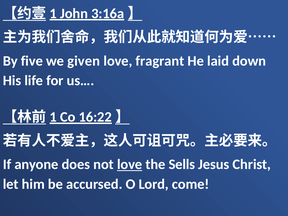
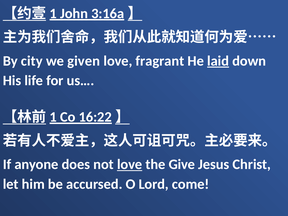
five: five -> city (32, 61)
laid underline: none -> present (218, 61)
Sells: Sells -> Give (182, 164)
